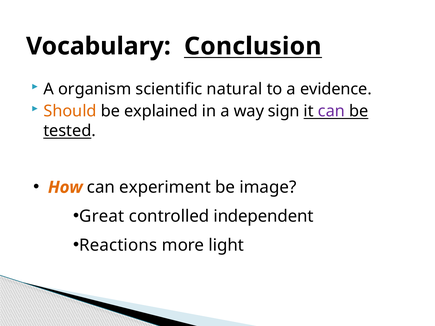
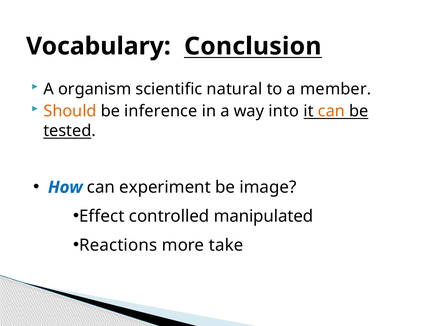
evidence: evidence -> member (336, 89)
explained: explained -> inference (161, 111)
sign: sign -> into (284, 111)
can colour: purple -> orange (331, 111)
How colour: orange -> blue (65, 187)
Great: Great -> Effect (102, 216)
independent: independent -> manipulated (263, 216)
light: light -> take (226, 245)
